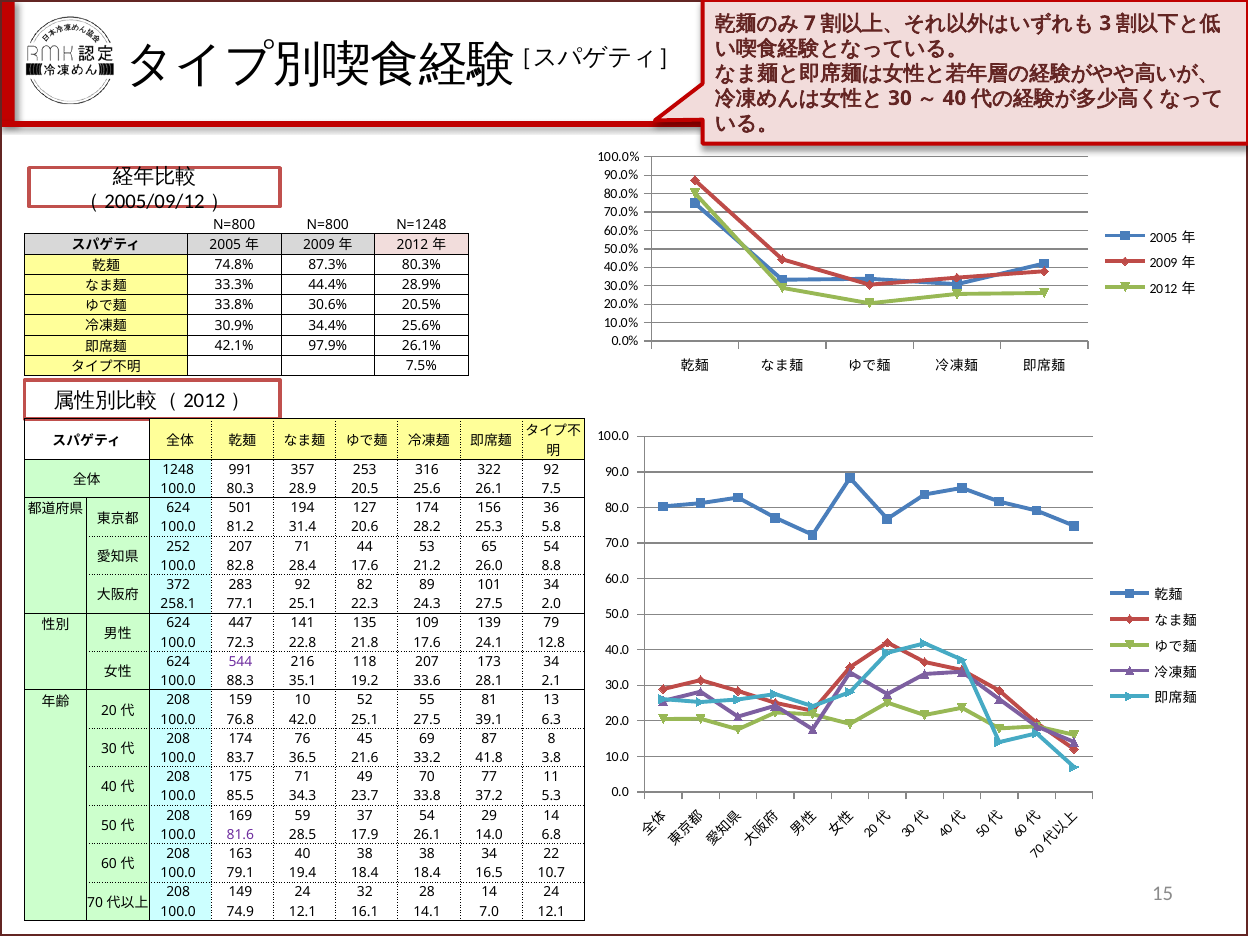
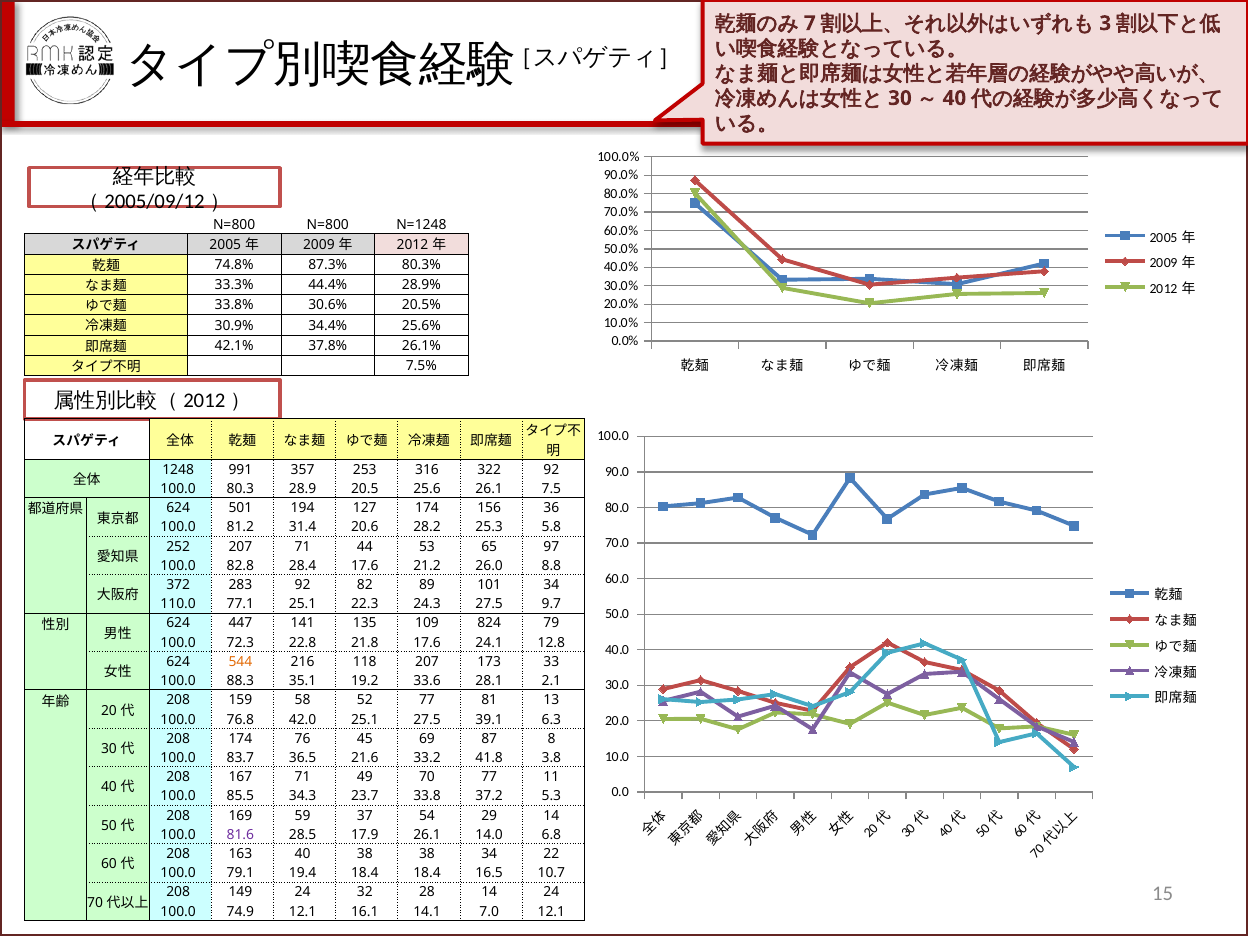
97.9%: 97.9% -> 37.8% (328, 346)
65 54: 54 -> 97 (551, 547)
258.1: 258.1 -> 110.0 (178, 604)
2.0: 2.0 -> 9.7 (551, 604)
139: 139 -> 824 (489, 623)
544 colour: purple -> orange (240, 662)
173 34: 34 -> 33 (551, 662)
10: 10 -> 58 (303, 700)
52 55: 55 -> 77 (427, 700)
175: 175 -> 167 (240, 777)
